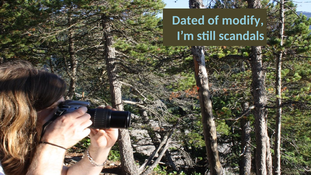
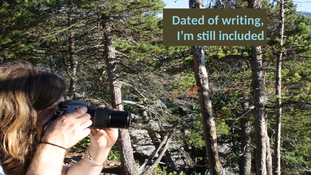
modify: modify -> writing (243, 20)
scandals: scandals -> included (242, 36)
